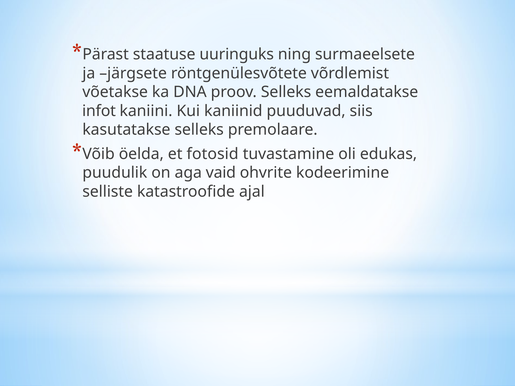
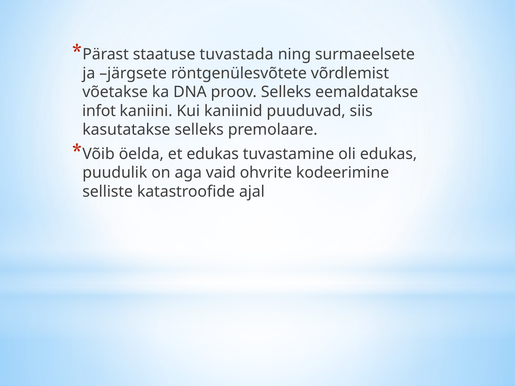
uuringuks: uuringuks -> tuvastada (237, 54)
et fotosid: fotosid -> edukas (213, 154)
